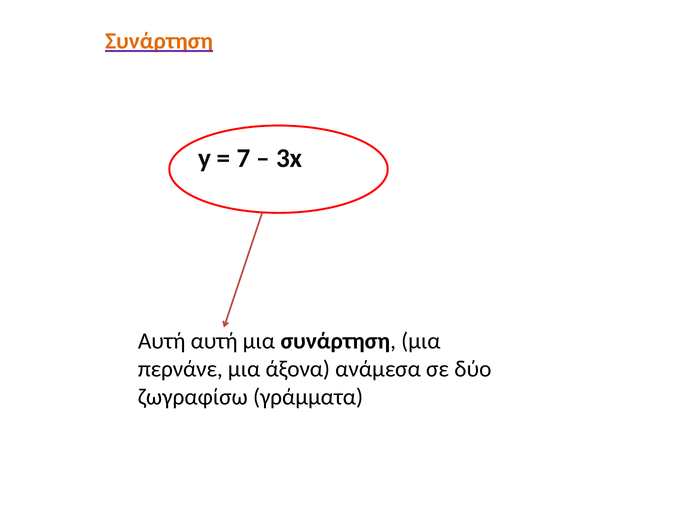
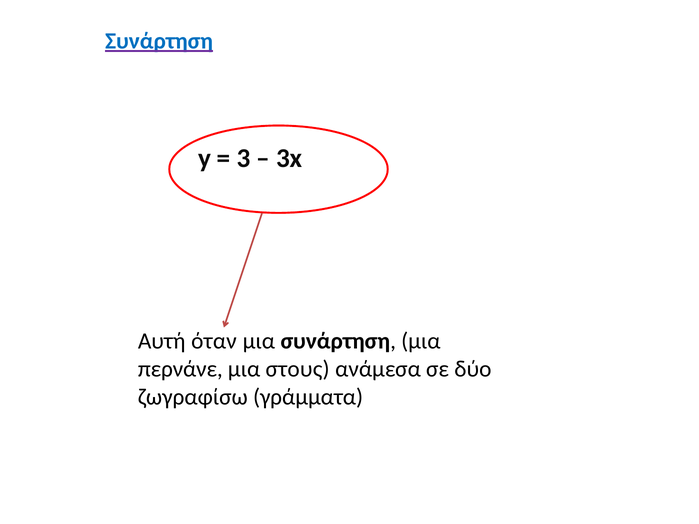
Συνάρτηση colour: orange -> blue (159, 41)
7: 7 -> 3 (243, 158)
Αυτή αυτή: αυτή -> όταν (214, 341)
άξονα: άξονα -> στους (298, 369)
